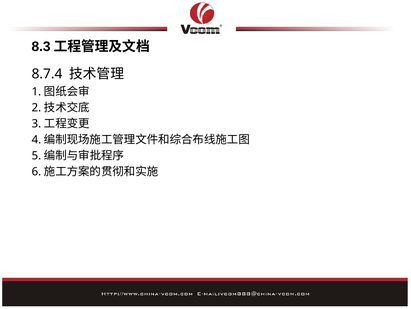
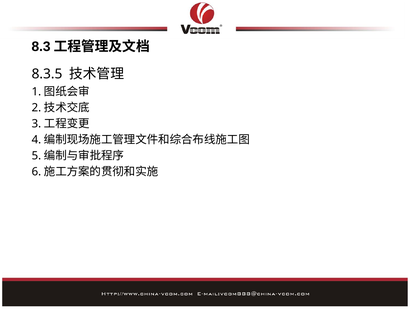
8.7.4: 8.7.4 -> 8.3.5 (47, 74)
